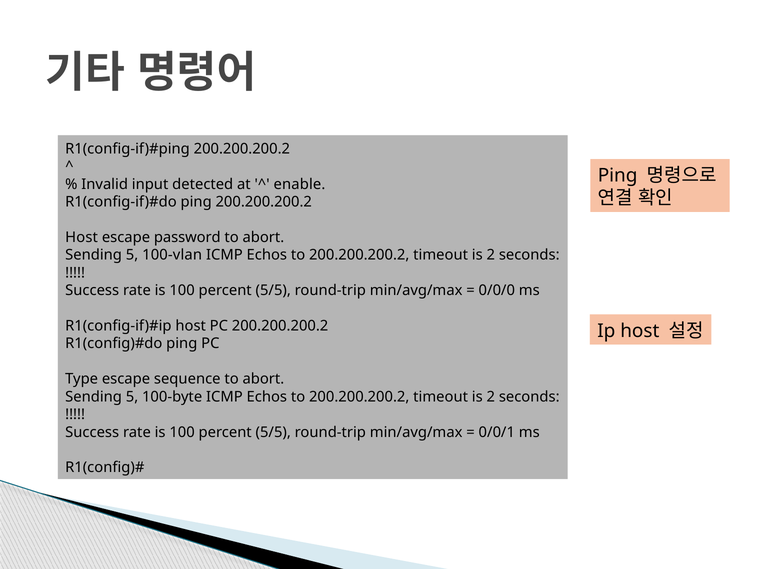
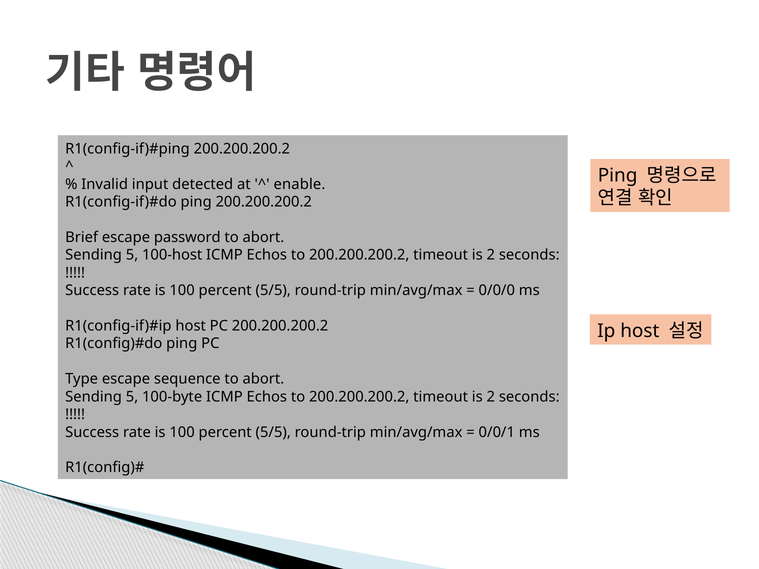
Host: Host -> Brief (82, 237)
100-vlan: 100-vlan -> 100-host (172, 255)
